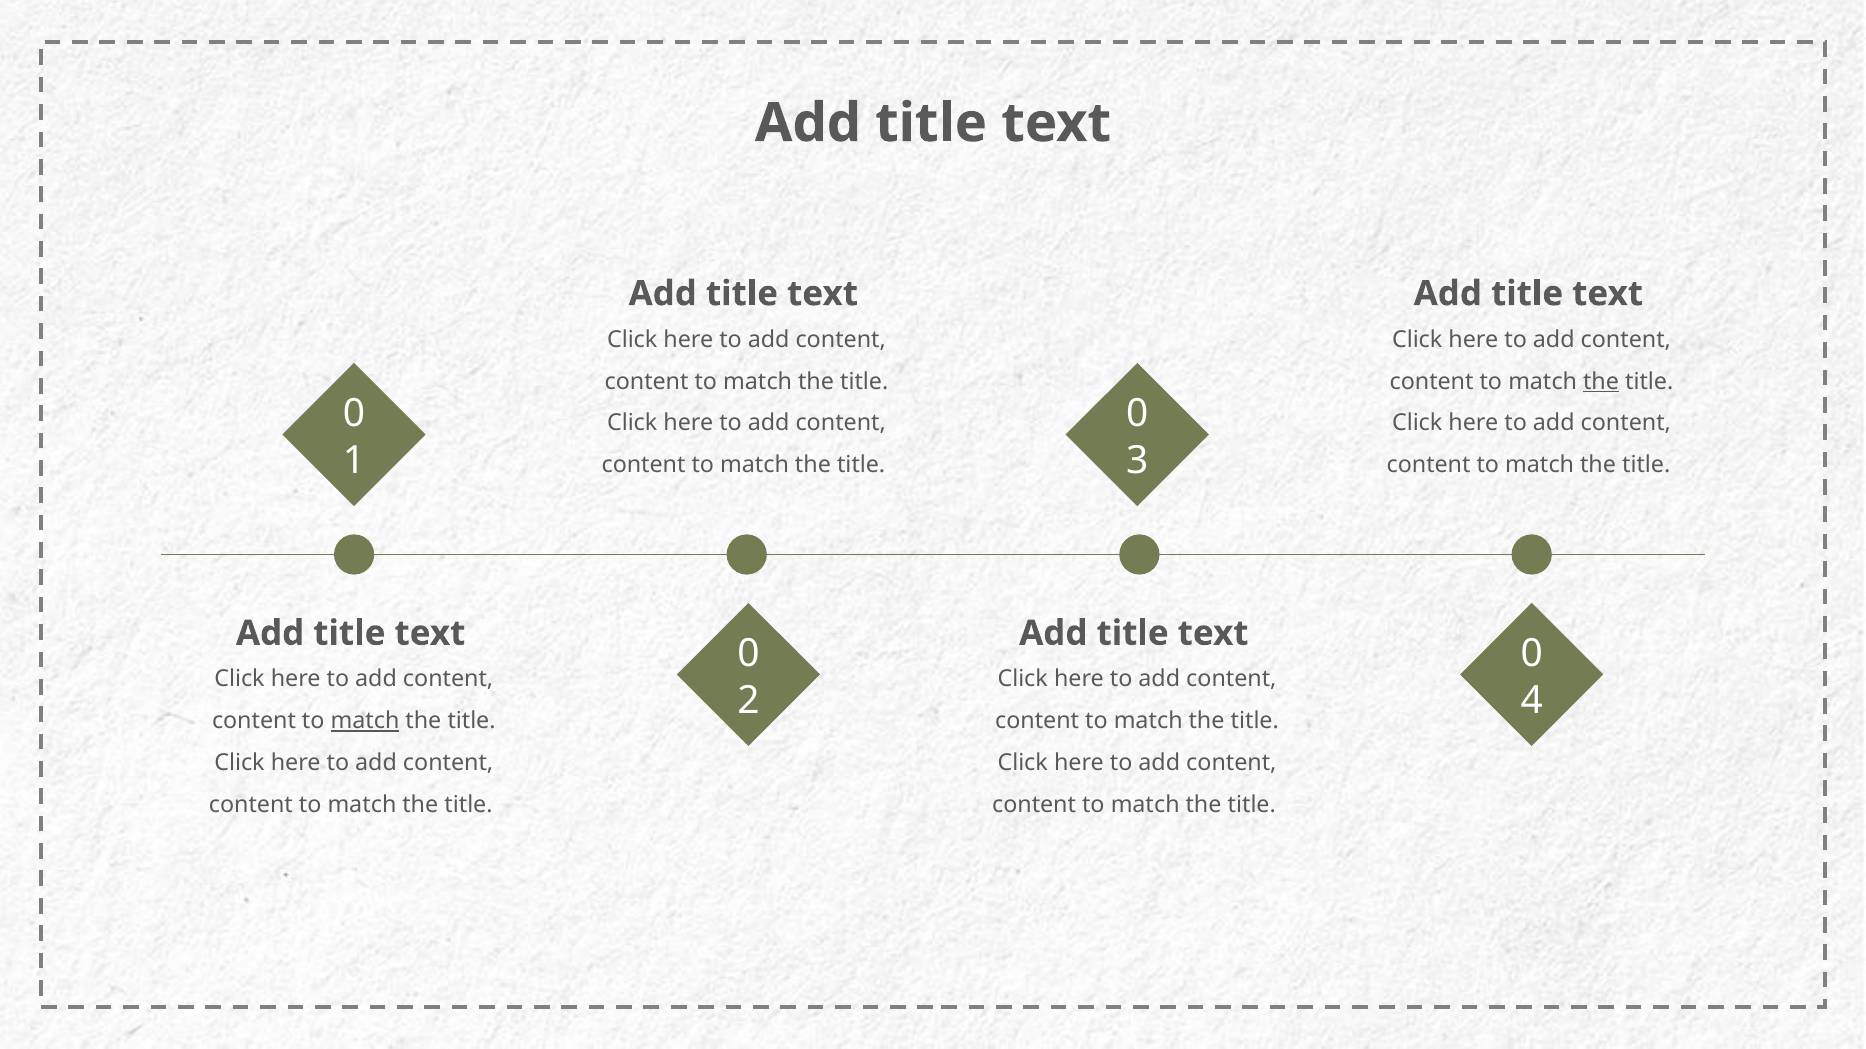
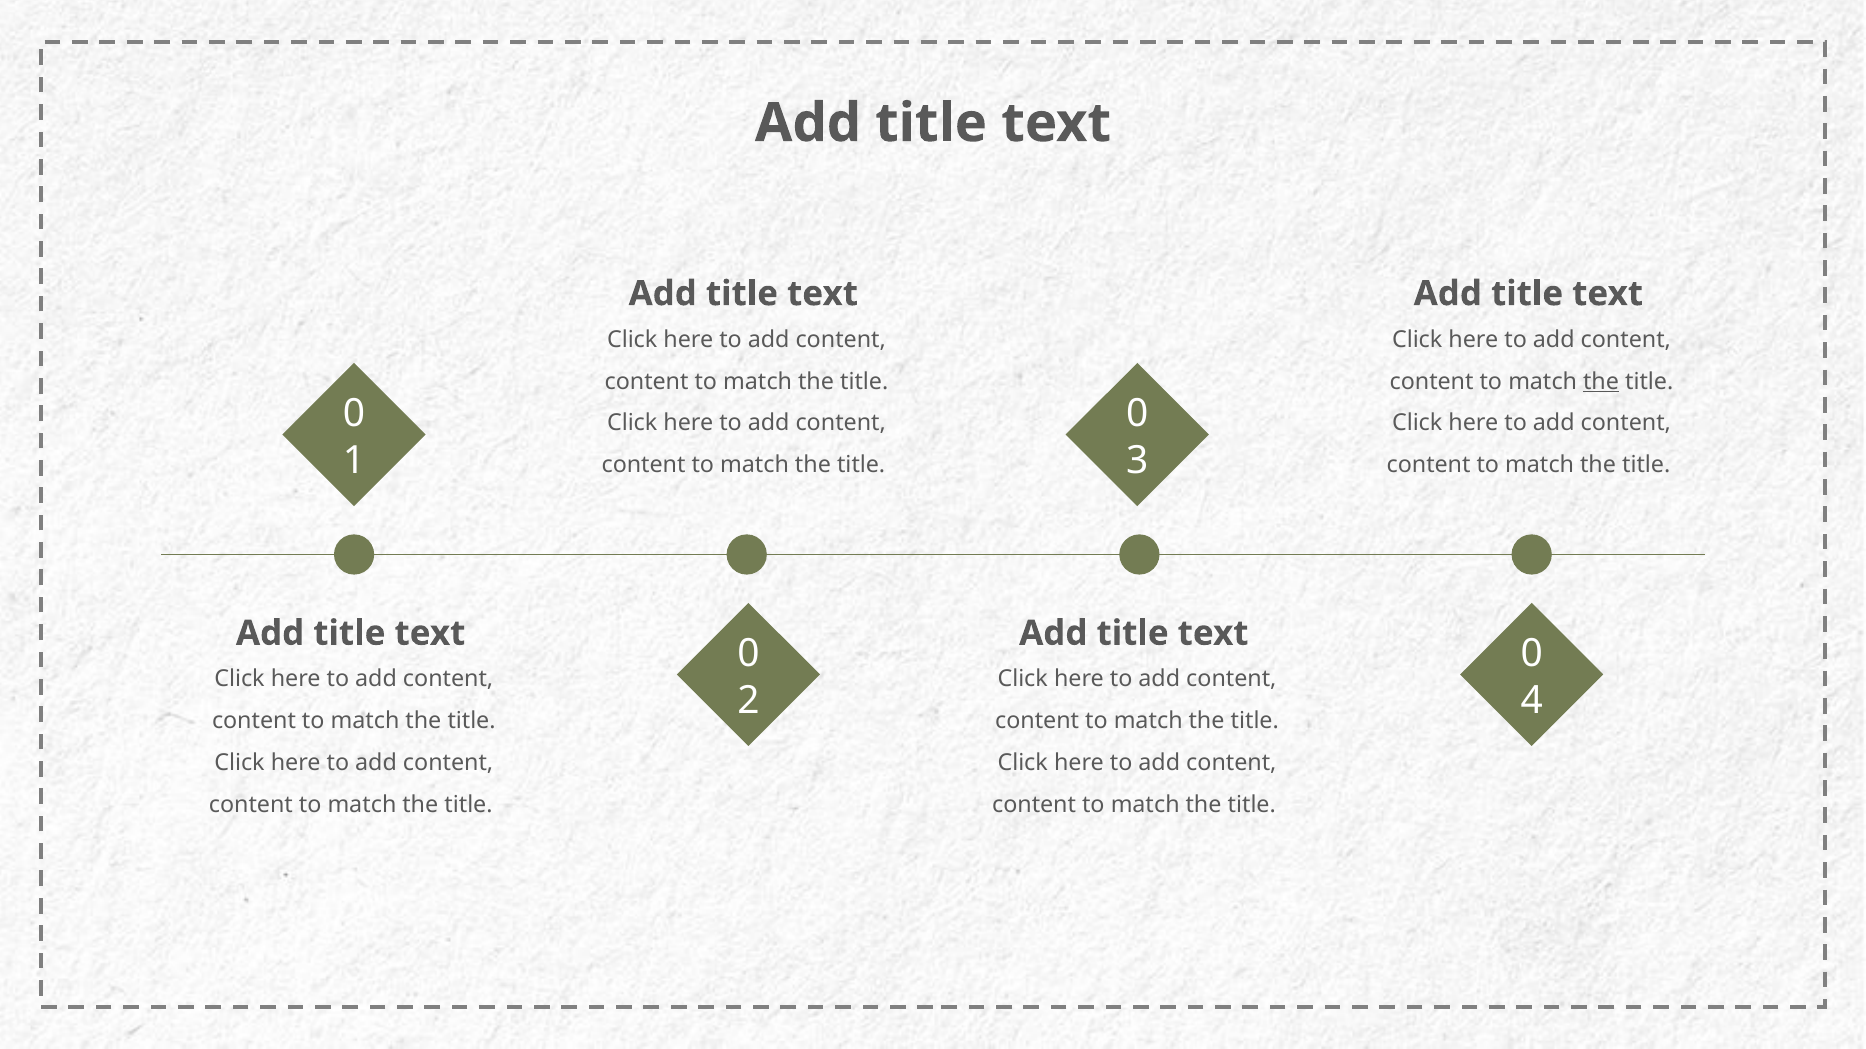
match underline: present -> none (365, 721)
